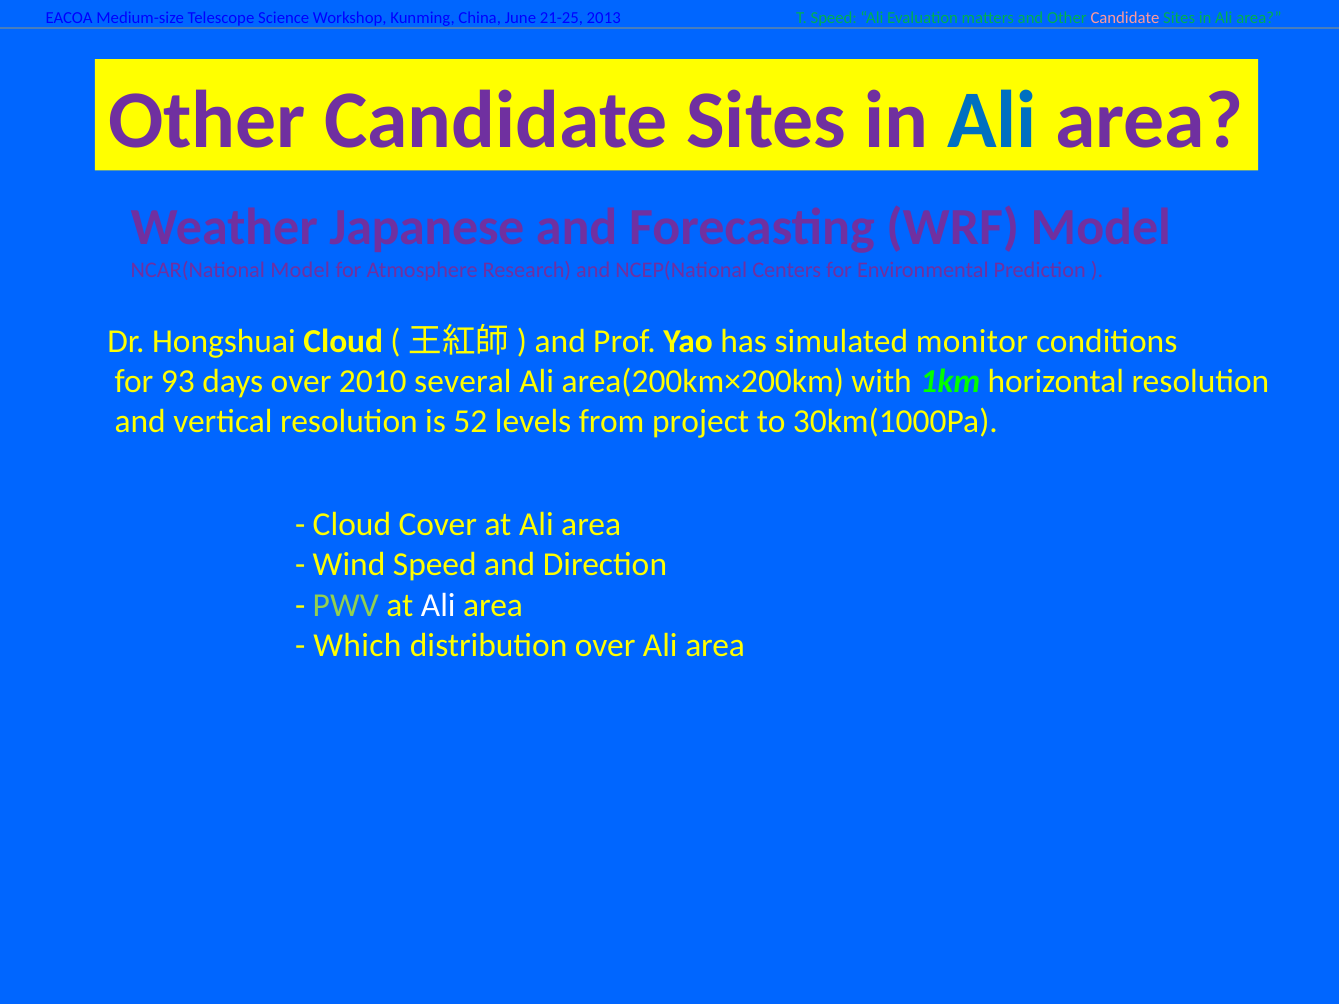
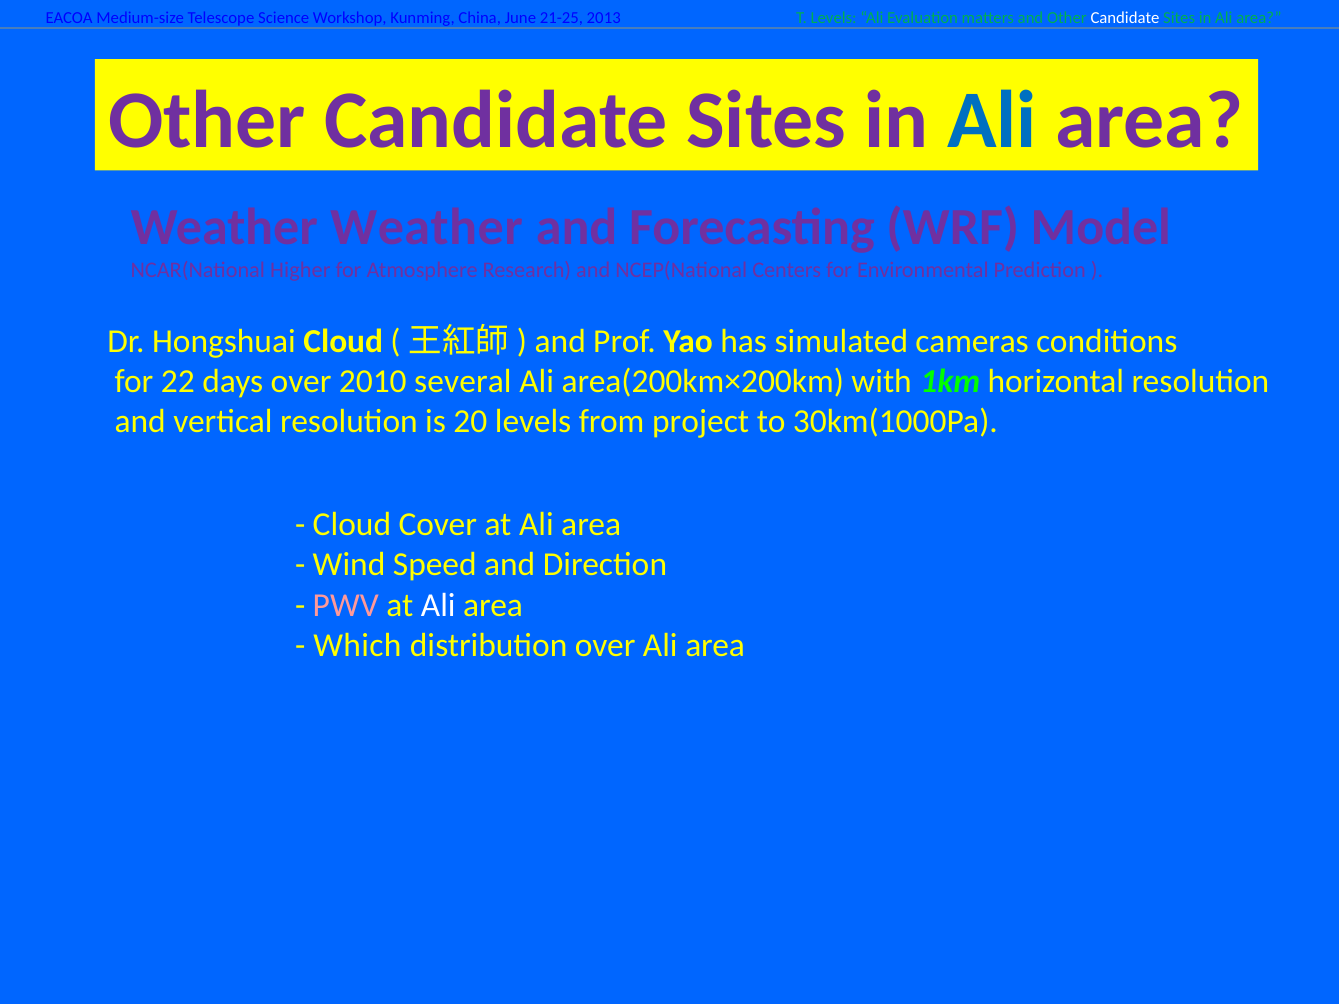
T Speed: Speed -> Levels (834, 18)
Candidate colour: pink -> white (1125, 18)
Weather Japanese: Japanese -> Weather (426, 227)
NCAR(National Model: Model -> Higher (300, 270)
monitor: monitor -> cameras (972, 341)
93: 93 -> 22 (178, 381)
52: 52 -> 20 (470, 422)
PWV colour: light green -> pink (346, 605)
